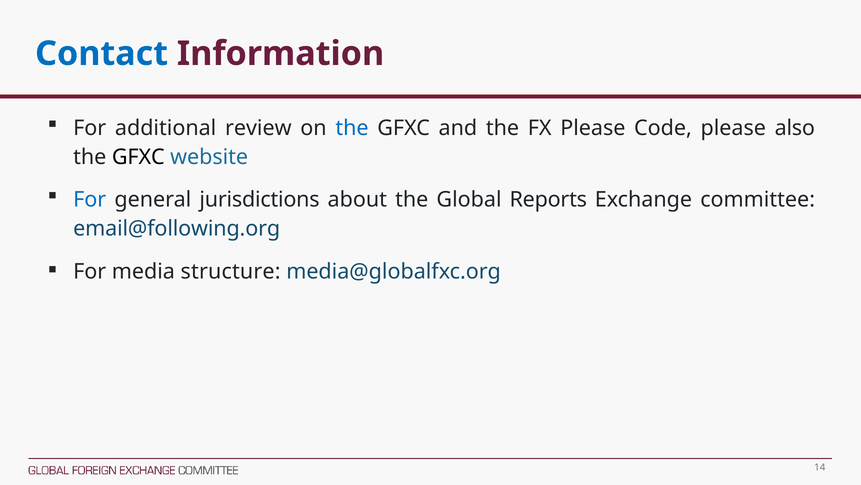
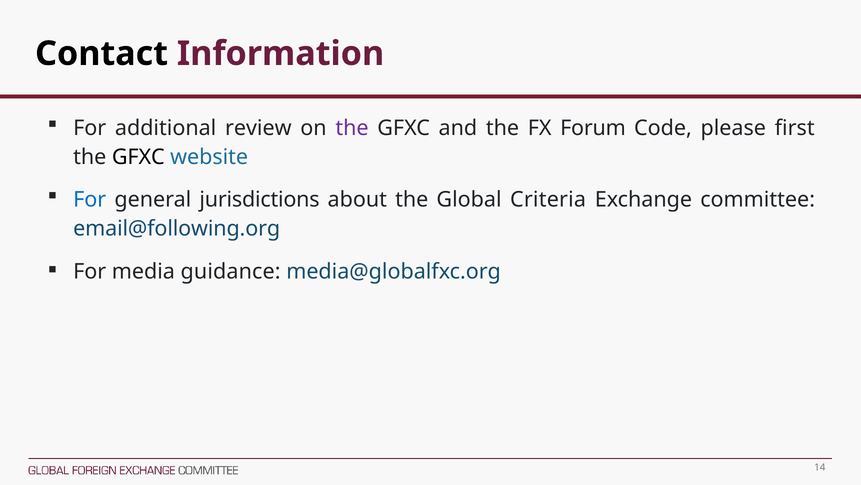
Contact colour: blue -> black (102, 54)
the colour: blue -> purple (352, 128)
FX Please: Please -> Forum (593, 128)
also: also -> first (795, 128)
Reports: Reports -> Criteria (548, 200)
structure: structure -> guidance (231, 271)
